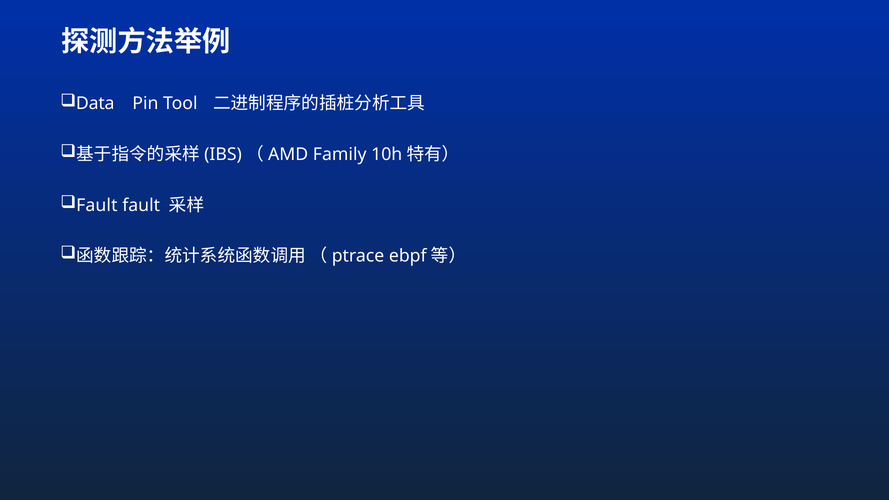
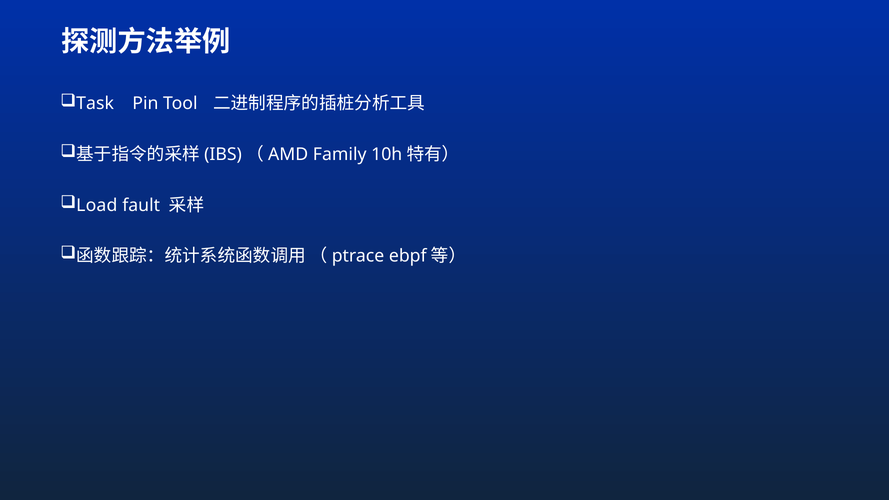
Data: Data -> Task (95, 104)
Fault: Fault -> Load (97, 205)
